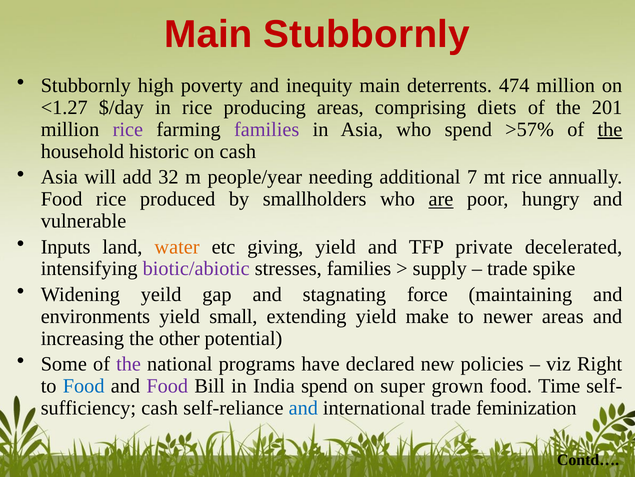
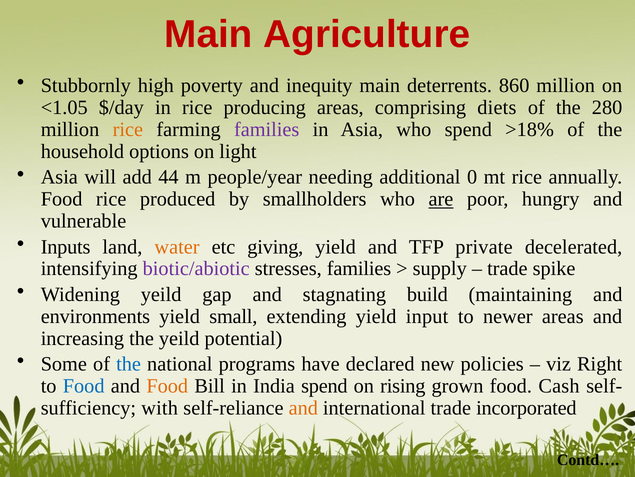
Main Stubbornly: Stubbornly -> Agriculture (367, 34)
474: 474 -> 860 (514, 86)
<1.27: <1.27 -> <1.05 (64, 107)
201: 201 -> 280 (607, 107)
rice colour: purple -> orange (128, 129)
>57%: >57% -> >18% (530, 129)
the underline: present -> none (610, 129)
historic: historic -> options (159, 151)
on cash: cash -> light (238, 151)
32: 32 -> 44 (168, 177)
7: 7 -> 0 (472, 177)
force: force -> build (427, 294)
make: make -> input (427, 316)
the other: other -> yeild (179, 338)
the colour: purple -> blue (129, 364)
Food colour: purple -> orange (167, 385)
super: super -> rising (403, 385)
Time: Time -> Cash (559, 385)
cash: cash -> with (160, 407)
and colour: blue -> orange (303, 407)
feminization: feminization -> incorporated (526, 407)
